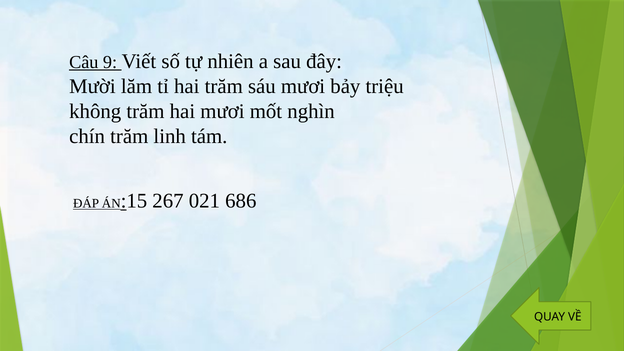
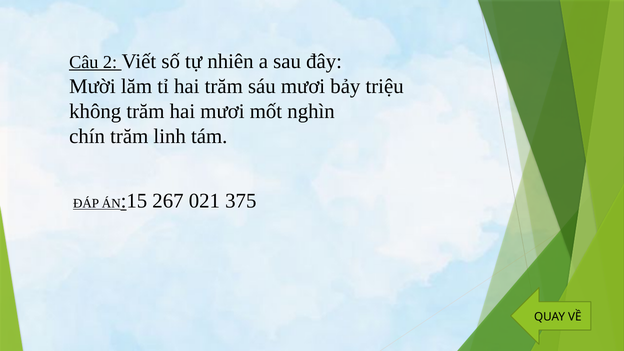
9: 9 -> 2 (110, 62)
686: 686 -> 375 (241, 201)
